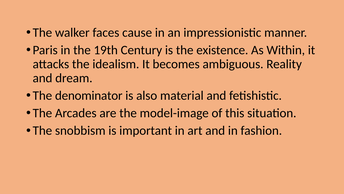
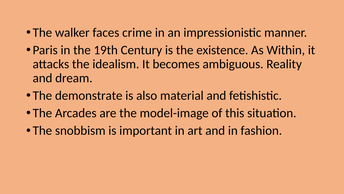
cause: cause -> crime (137, 32)
denominator: denominator -> demonstrate (89, 95)
